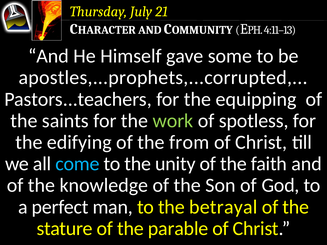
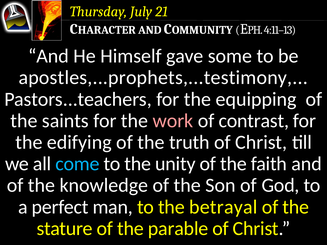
apostles,...prophets,...corrupted: apostles,...prophets,...corrupted -> apostles,...prophets,...testimony (163, 78)
work colour: light green -> pink (173, 121)
spotless: spotless -> contrast (254, 121)
from: from -> truth (189, 142)
